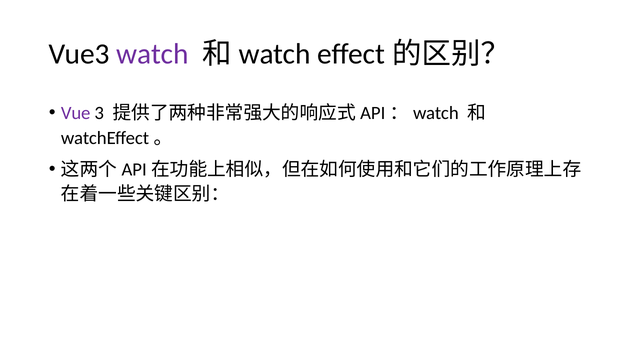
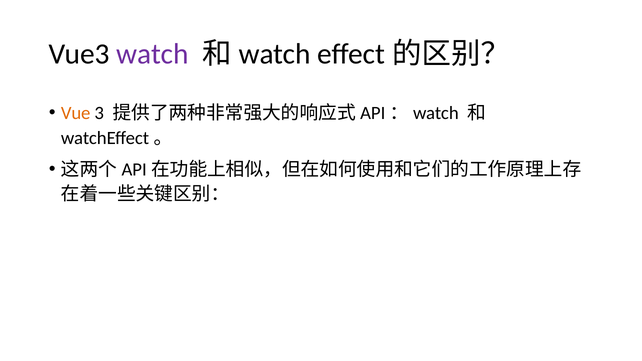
Vue colour: purple -> orange (76, 113)
